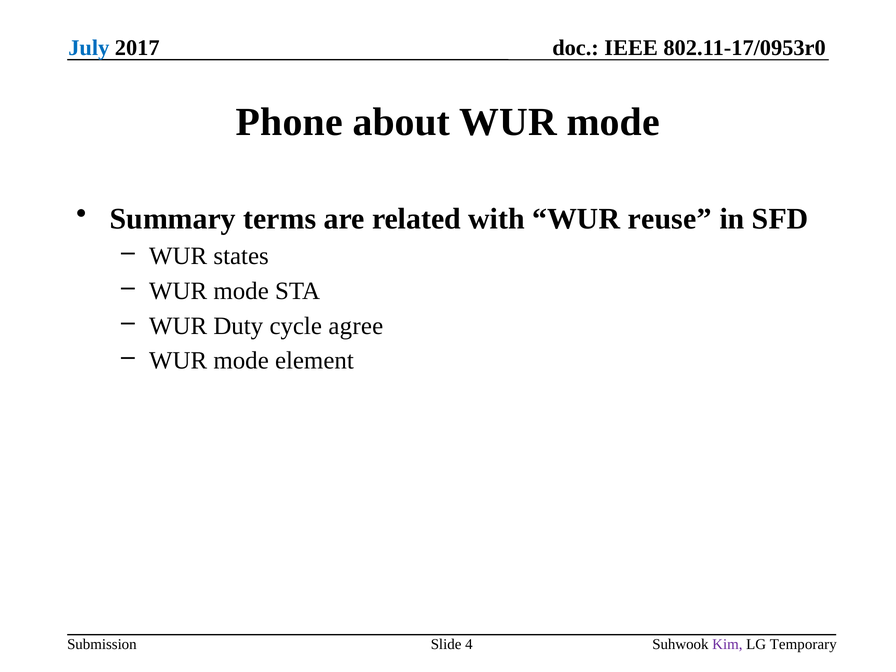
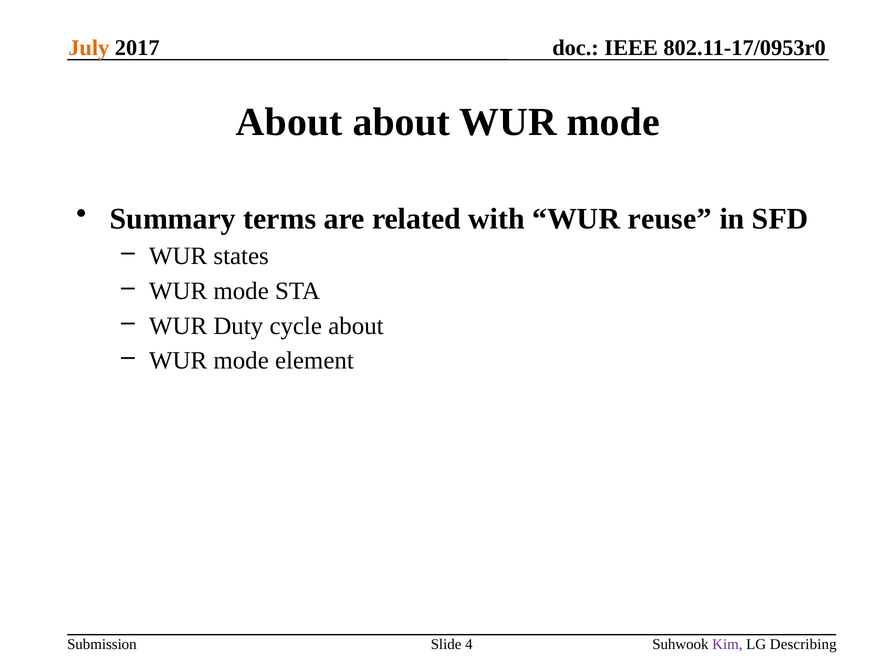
July colour: blue -> orange (89, 48)
Phone: Phone -> About (289, 122)
cycle agree: agree -> about (356, 326)
Temporary: Temporary -> Describing (803, 644)
